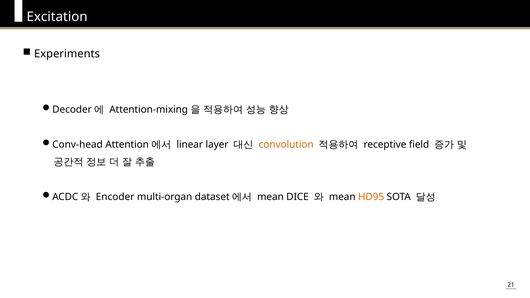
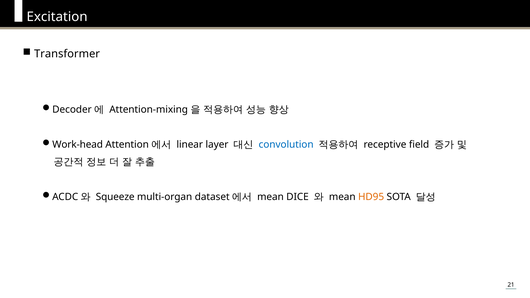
Experiments: Experiments -> Transformer (67, 54)
Conv-head: Conv-head -> Work-head (78, 145)
convolution colour: orange -> blue (286, 145)
Encoder: Encoder -> Squeeze (115, 197)
